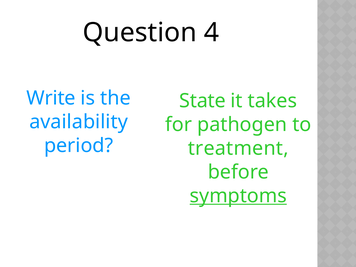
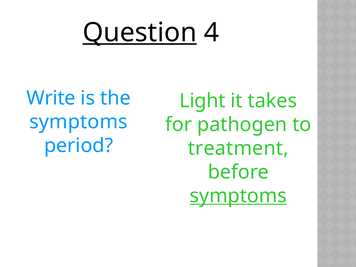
Question underline: none -> present (140, 33)
State: State -> Light (202, 101)
availability: availability -> symptoms (79, 122)
